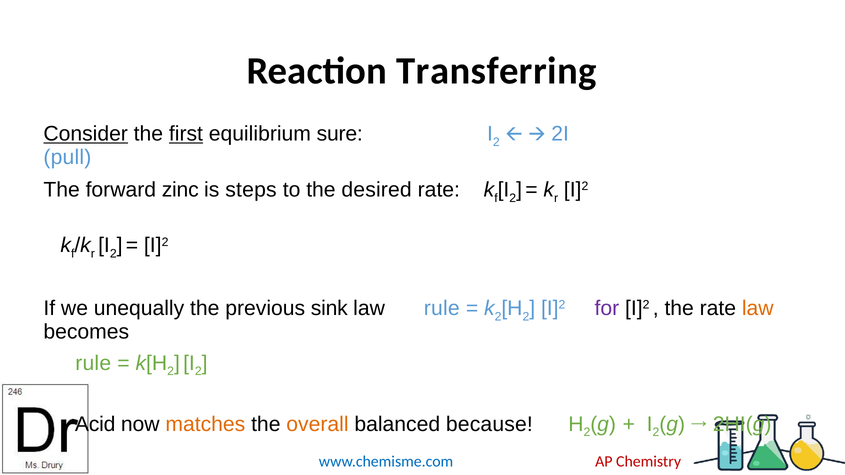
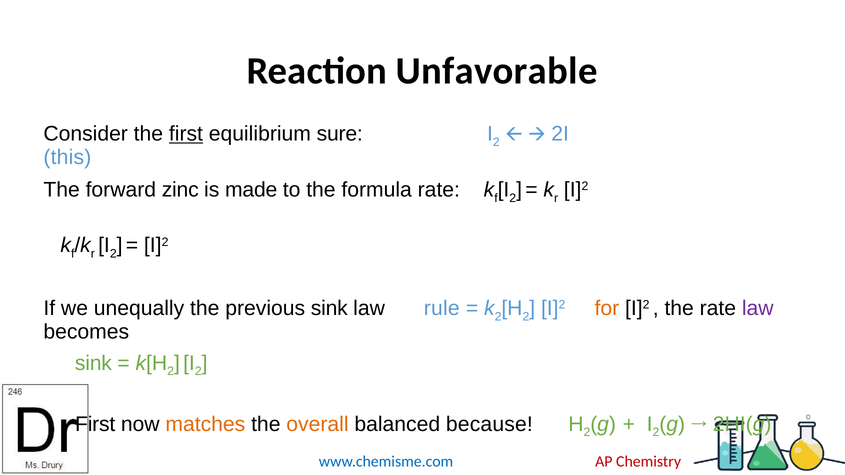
Transferring: Transferring -> Unfavorable (497, 71)
Consider underline: present -> none (86, 134)
pull: pull -> this (67, 158)
steps: steps -> made (251, 190)
desired: desired -> formula (377, 190)
for colour: purple -> orange (607, 309)
law colour: orange -> purple (758, 309)
rule: rule -> sink (93, 363)
Acid: Acid -> First (95, 424)
